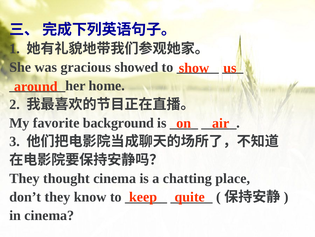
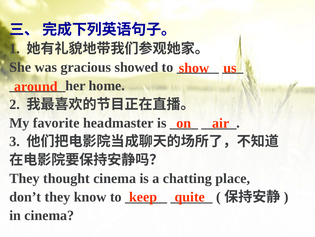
background: background -> headmaster (118, 123)
